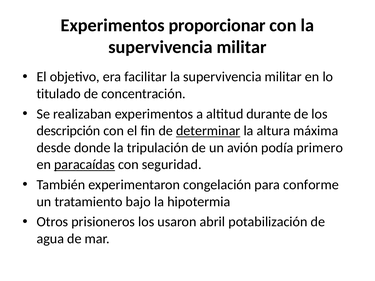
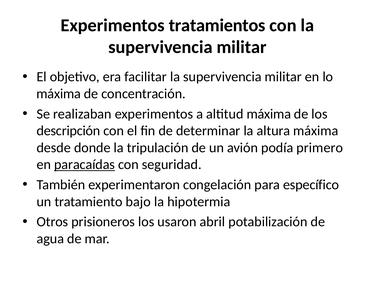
proporcionar: proporcionar -> tratamientos (217, 25)
titulado: titulado -> máxima (59, 94)
altitud durante: durante -> máxima (269, 114)
determinar underline: present -> none (208, 131)
conforme: conforme -> específico (311, 185)
